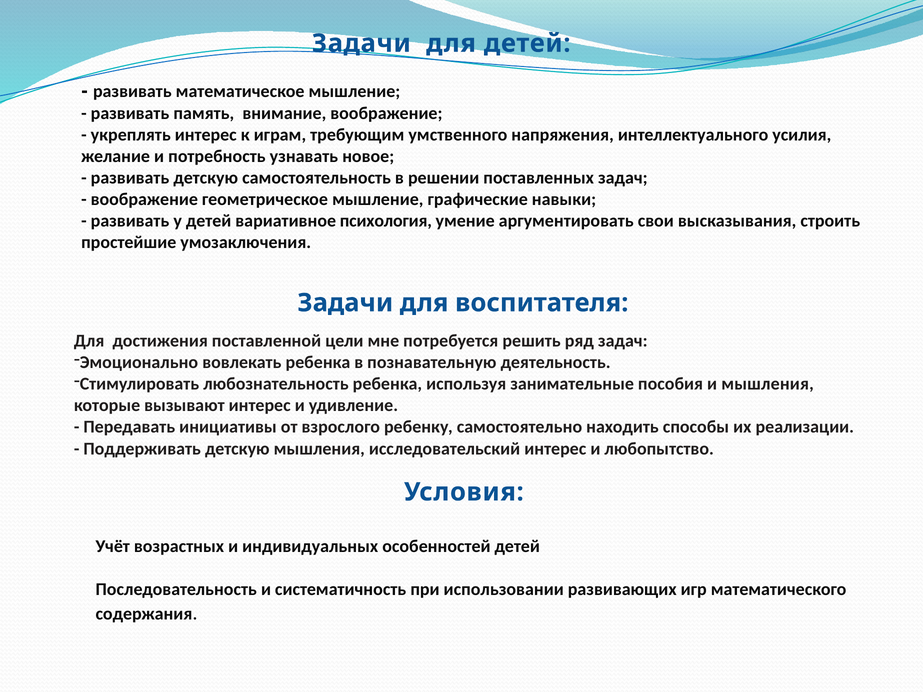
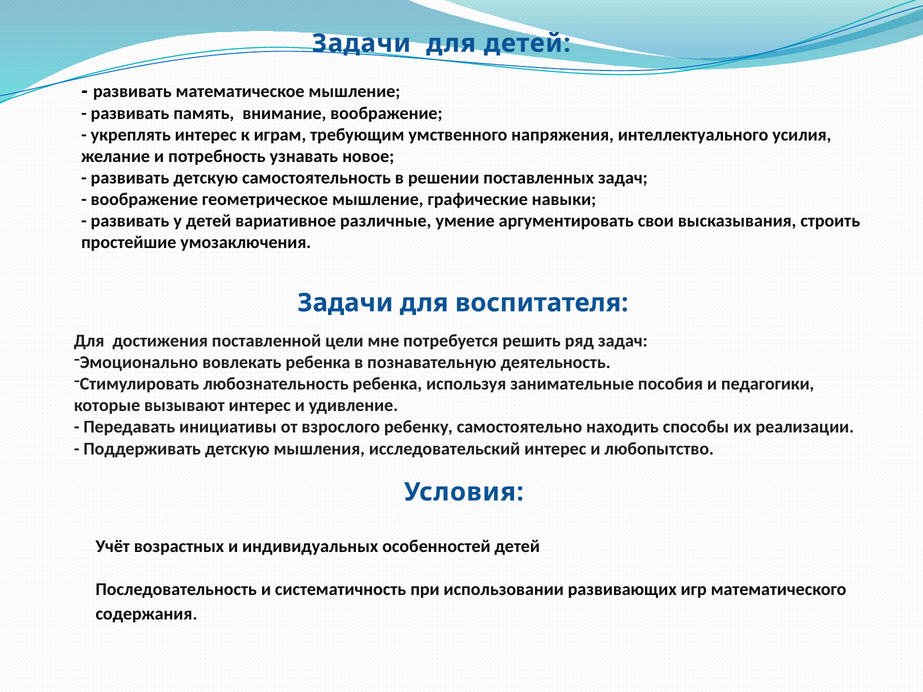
психология: психология -> различные (386, 221)
и мышления: мышления -> педагогики (768, 384)
